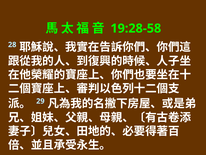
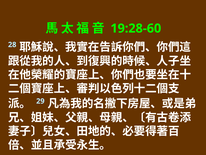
19:28-58: 19:28-58 -> 19:28-60 (136, 28)
